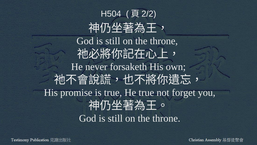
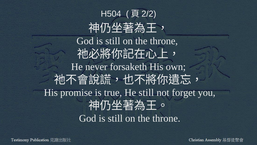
He true: true -> still (146, 92)
